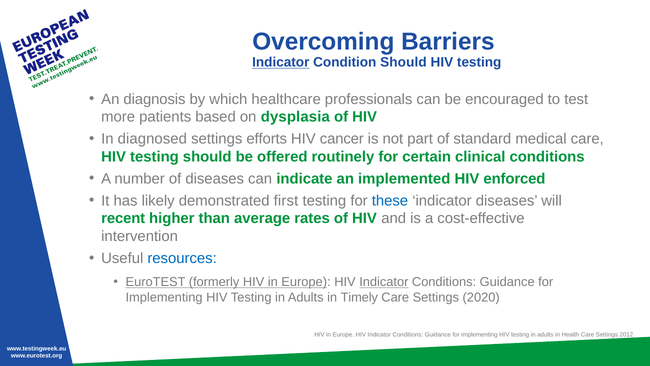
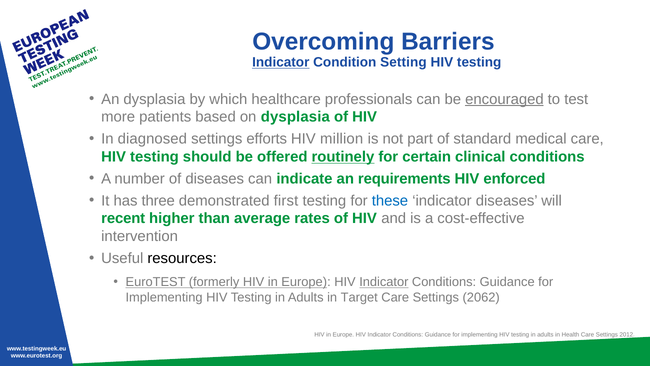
Condition Should: Should -> Setting (403, 62)
An diagnosis: diagnosis -> dysplasia (154, 99)
encouraged underline: none -> present (504, 99)
cancer: cancer -> million (342, 139)
routinely underline: none -> present (343, 157)
implemented: implemented -> requirements (404, 179)
likely: likely -> three (158, 201)
resources colour: blue -> black (182, 258)
Timely: Timely -> Target (359, 297)
2020: 2020 -> 2062 (481, 297)
